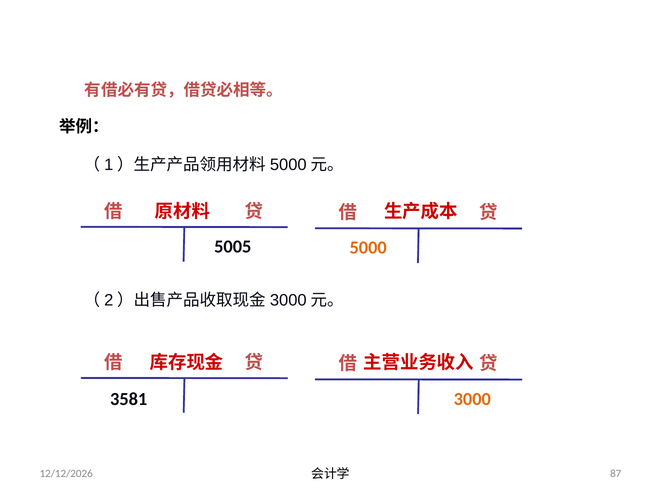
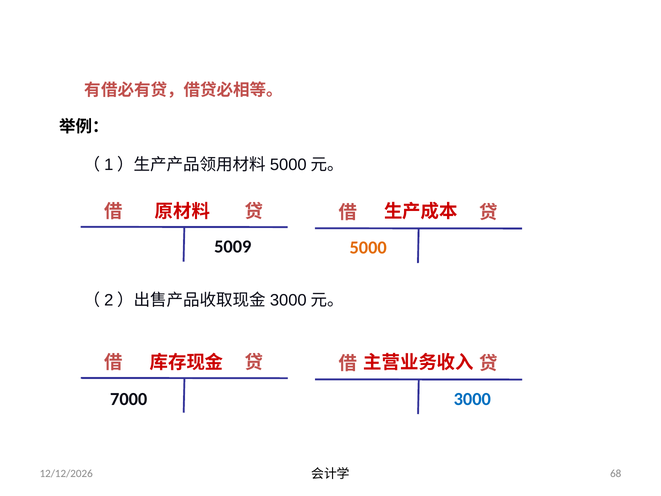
5005: 5005 -> 5009 (233, 246)
3581: 3581 -> 7000 (129, 399)
3000 colour: orange -> blue (472, 399)
87: 87 -> 68 (616, 473)
